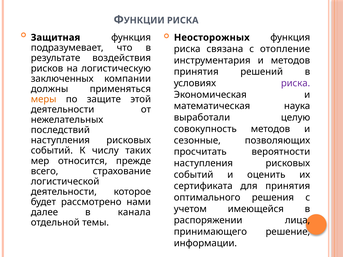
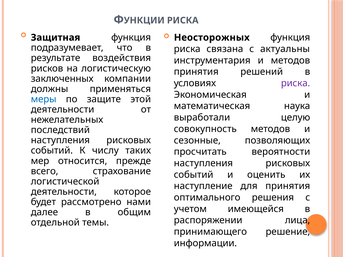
отопление: отопление -> актуальны (285, 49)
меры colour: orange -> blue (44, 99)
сертификата: сертификата -> наступление (203, 186)
канала: канала -> общим (134, 212)
